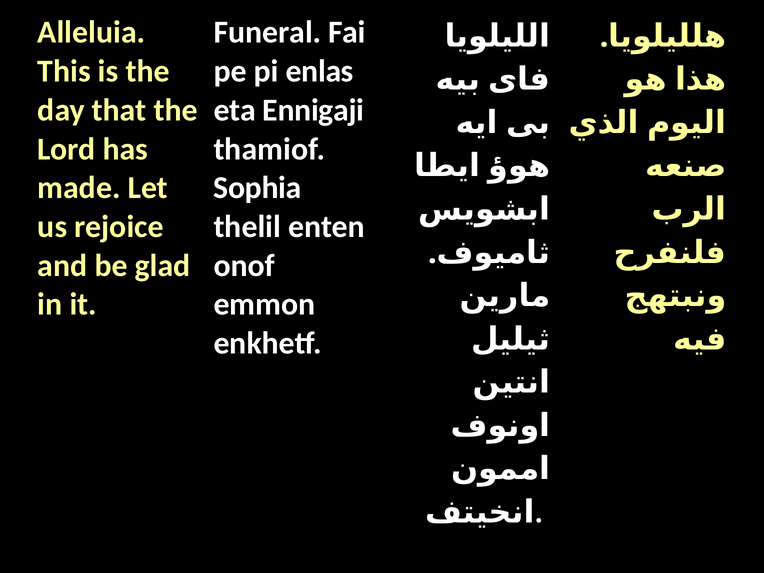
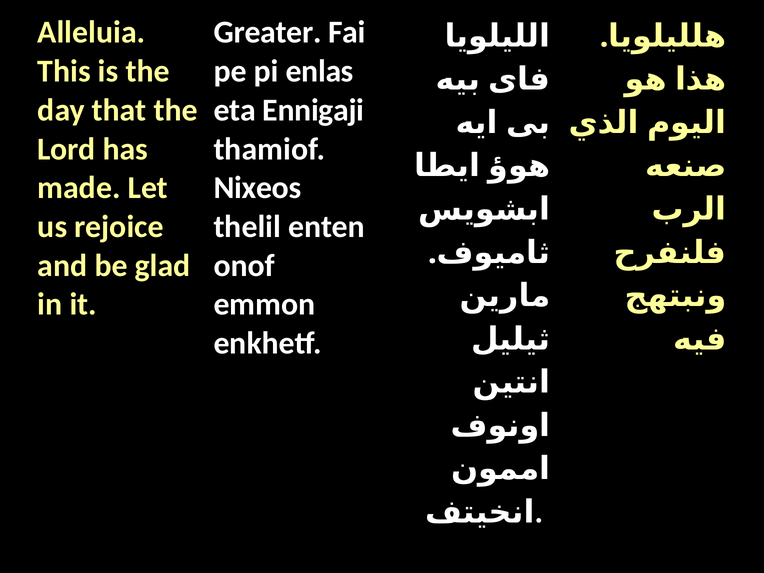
Funeral: Funeral -> Greater (268, 32)
Sophia: Sophia -> Nixeos (257, 188)
